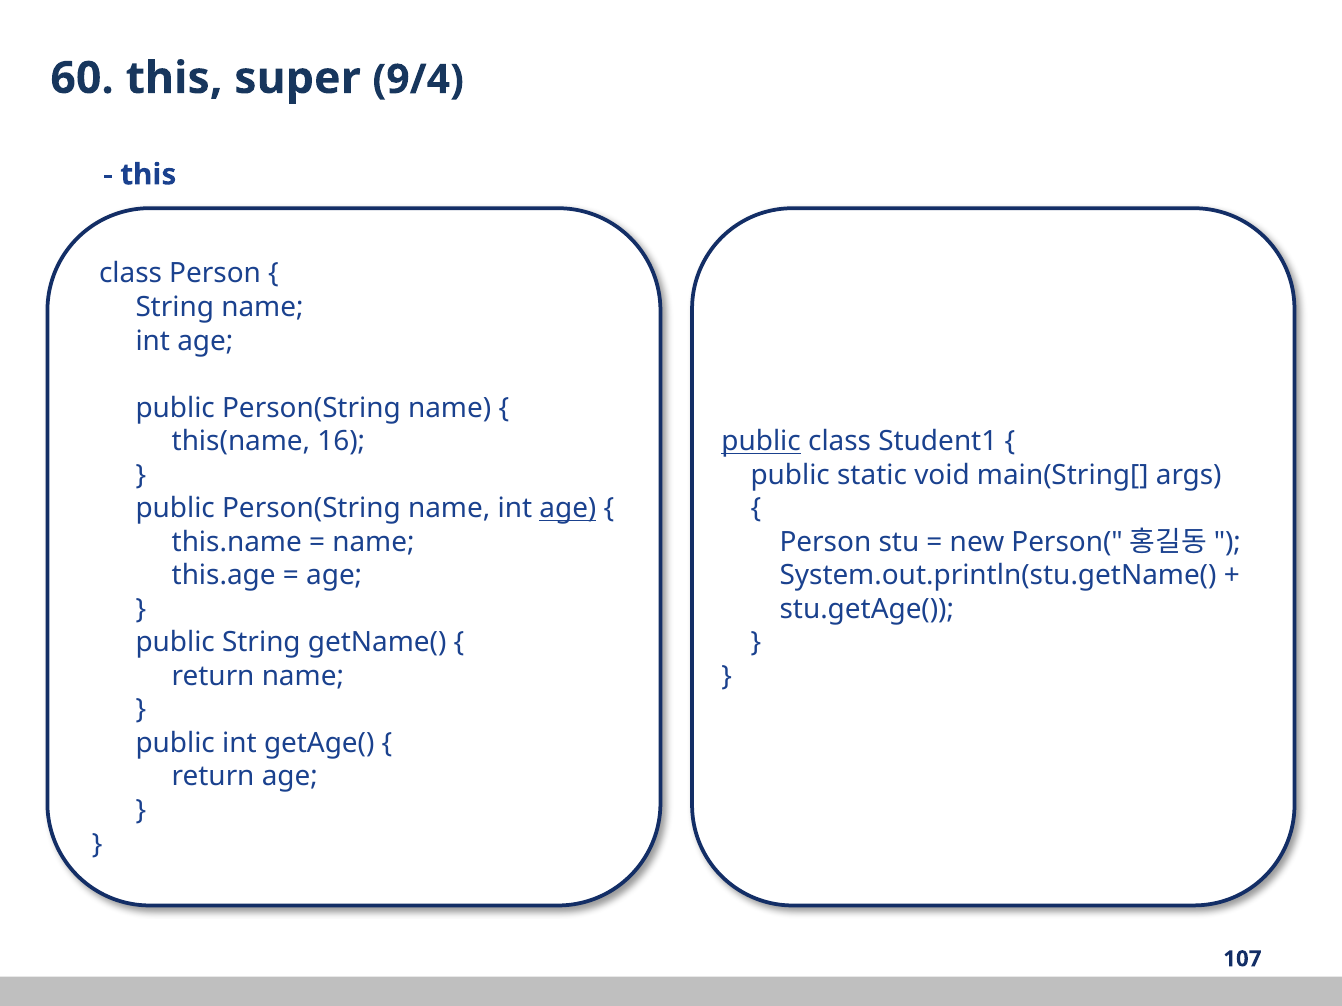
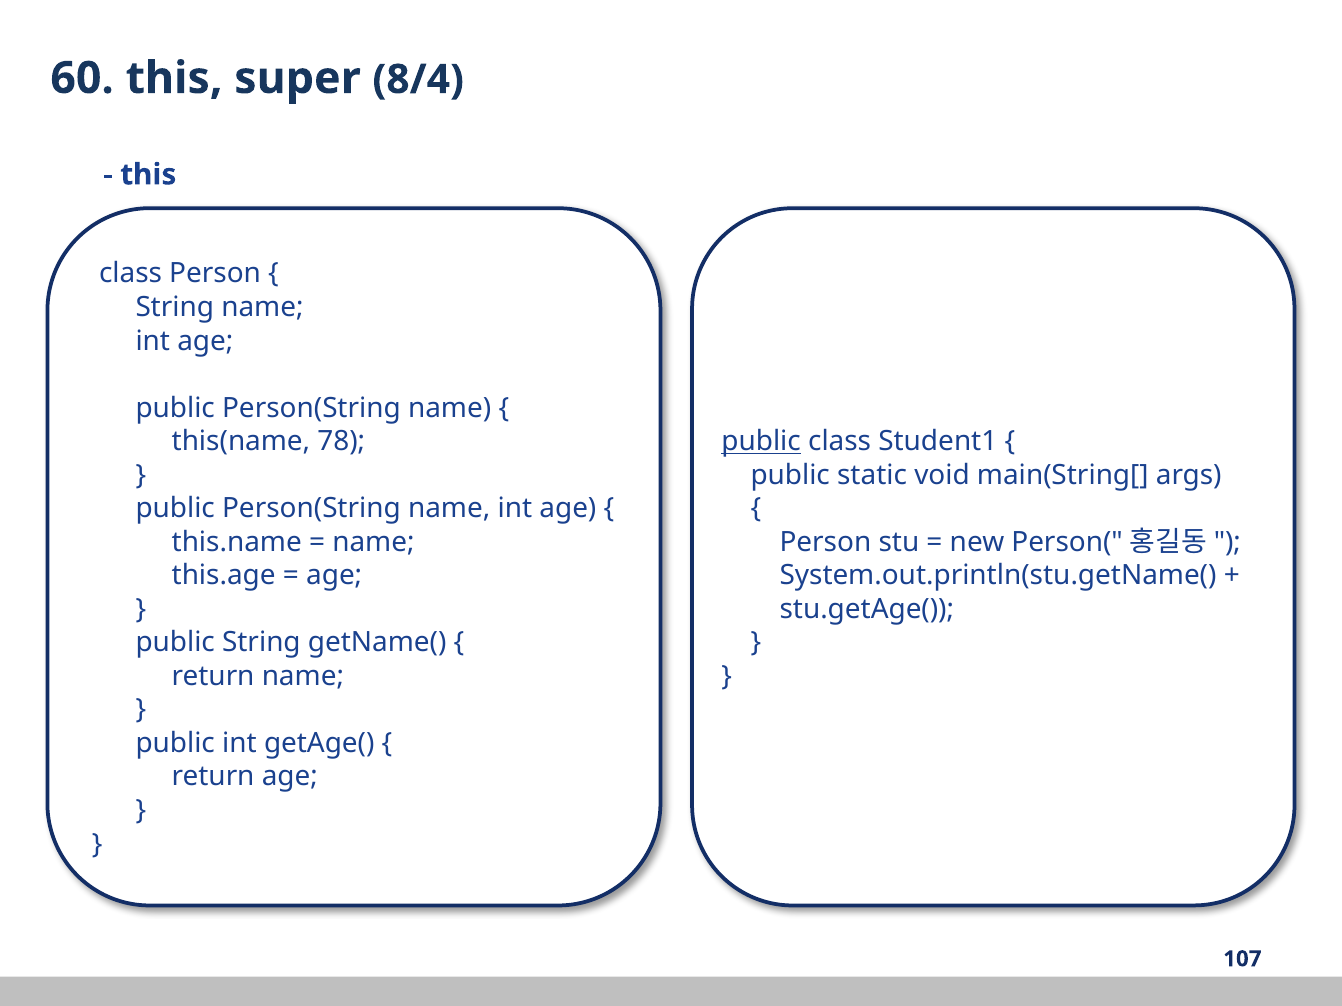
9/4: 9/4 -> 8/4 (418, 80)
16: 16 -> 78 (341, 442)
age underline: present -> none (568, 509)
